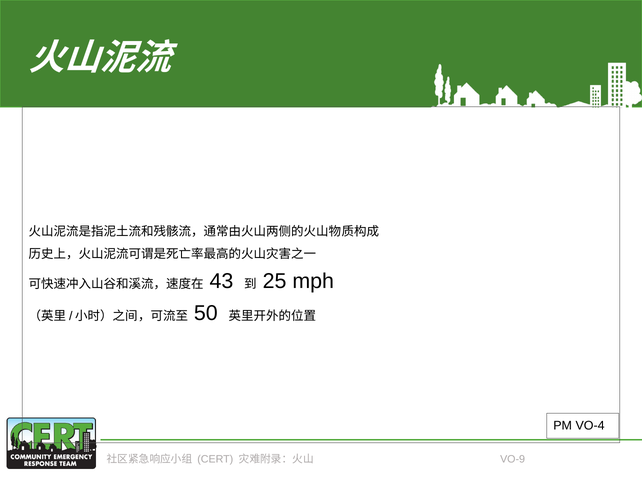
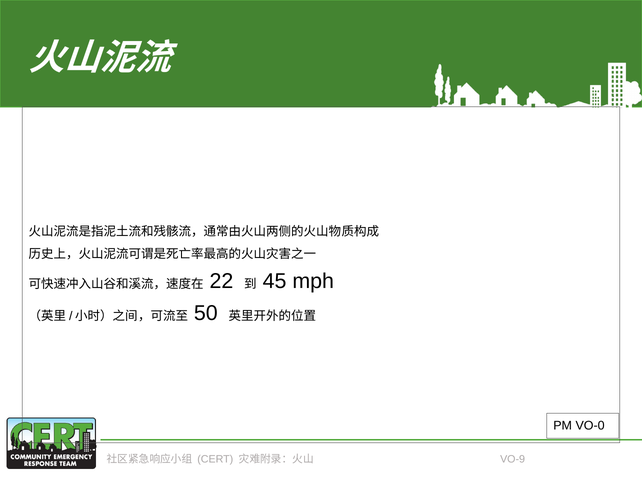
43: 43 -> 22 (221, 281)
25: 25 -> 45 (275, 281)
VO-4: VO-4 -> VO-0 (590, 425)
